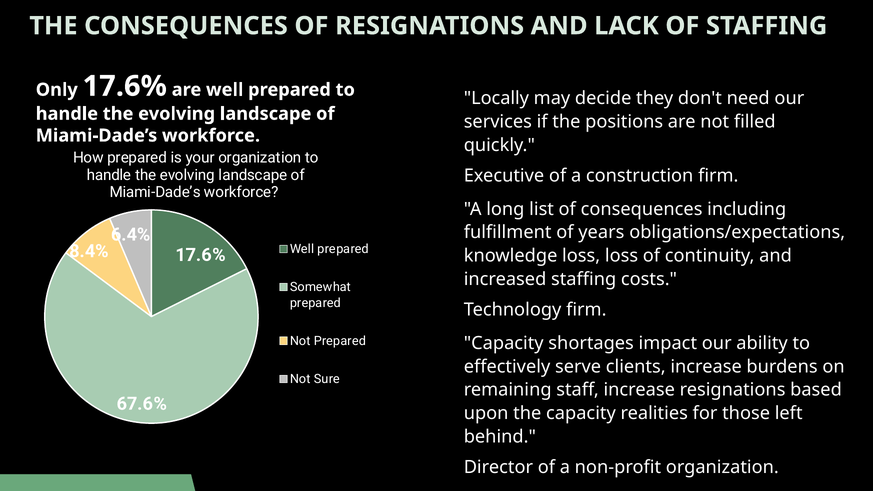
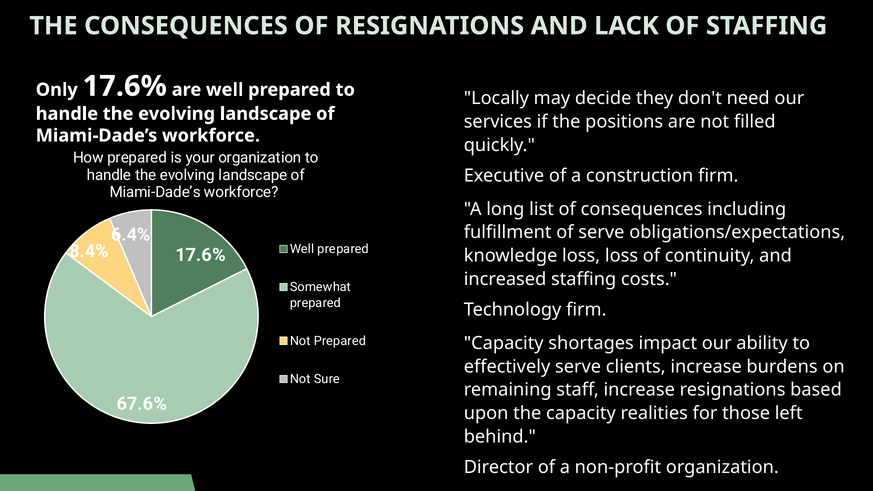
of years: years -> serve (601, 232)
